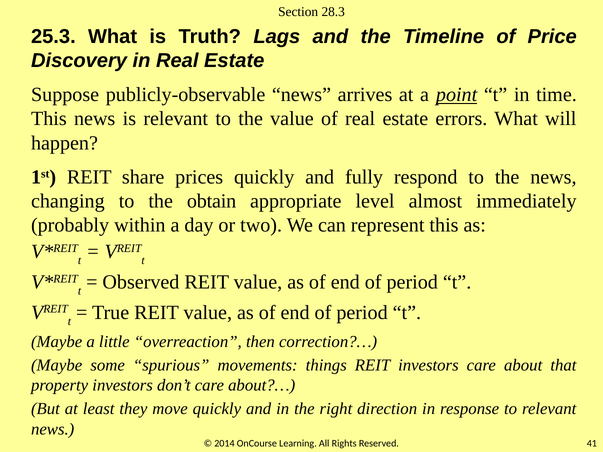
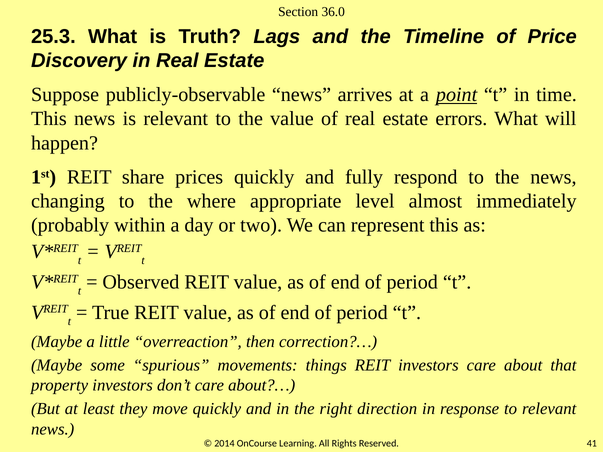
28.3: 28.3 -> 36.0 (333, 12)
obtain: obtain -> where (212, 201)
